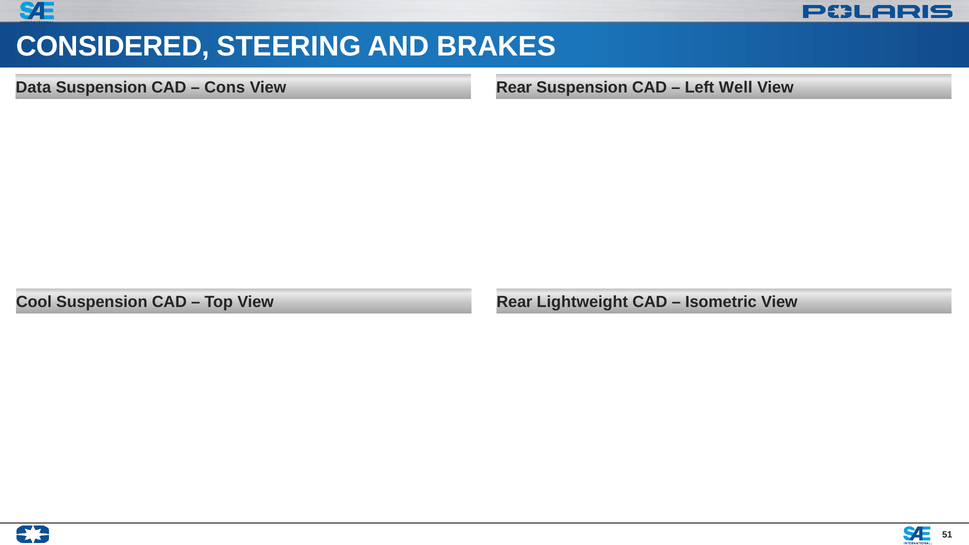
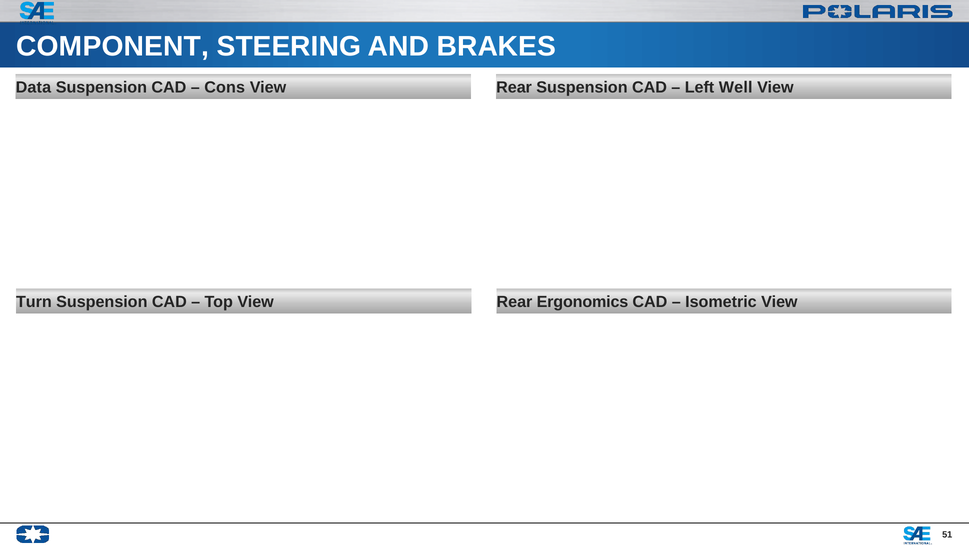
CONSIDERED: CONSIDERED -> COMPONENT (113, 46)
Cool: Cool -> Turn (34, 302)
Lightweight: Lightweight -> Ergonomics (582, 302)
